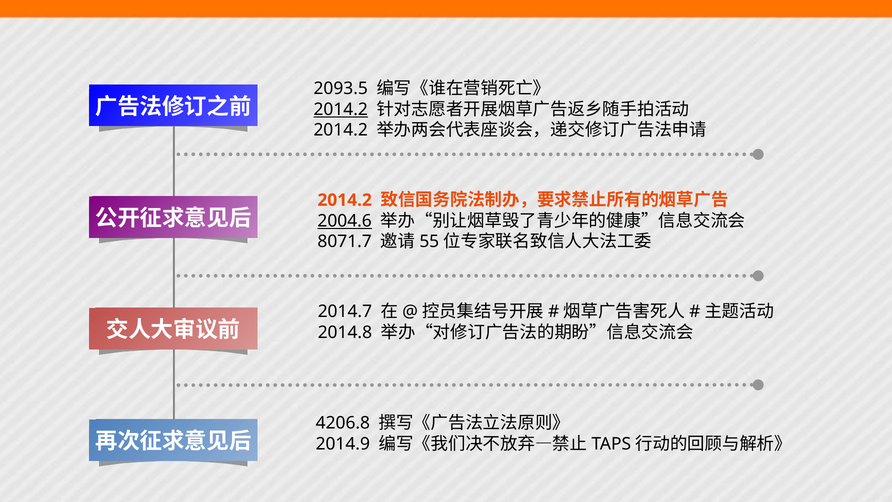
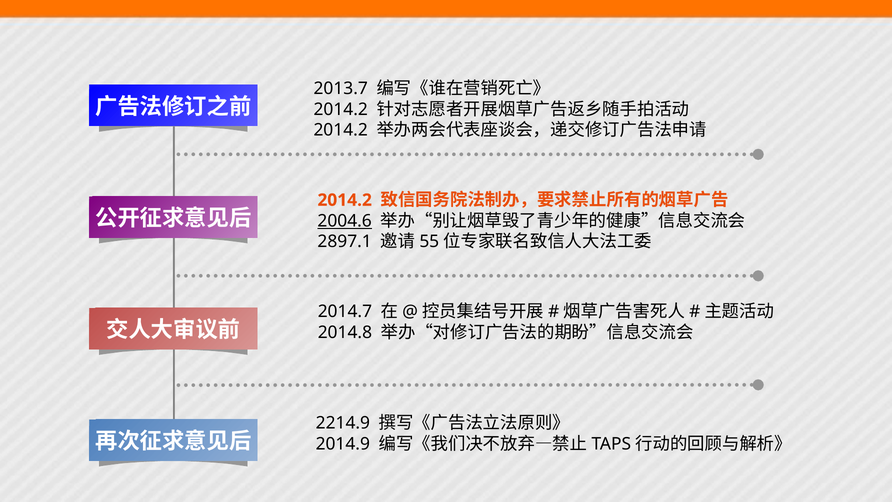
2093.5: 2093.5 -> 2013.7 (341, 88)
2014.2 underline: present -> none (341, 109)
8071.7: 8071.7 -> 2897.1 (345, 242)
4206.8: 4206.8 -> 2214.9 (343, 423)
